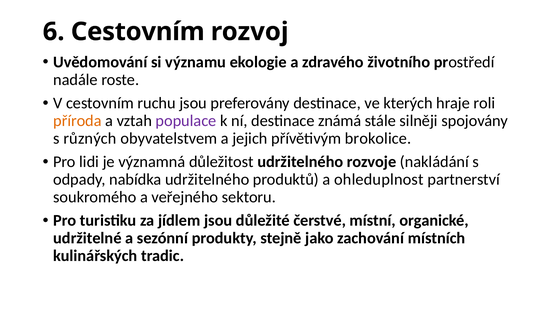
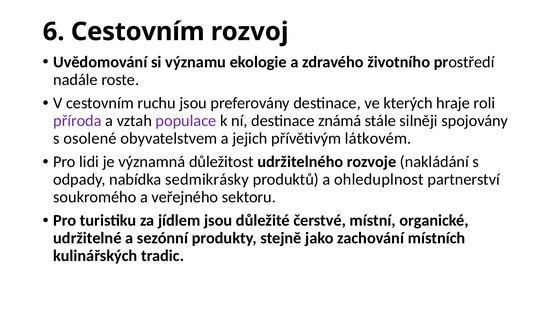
příroda colour: orange -> purple (77, 121)
různých: různých -> osolené (90, 138)
brokolice: brokolice -> látkovém (378, 138)
nabídka udržitelného: udržitelného -> sedmikrásky (207, 180)
